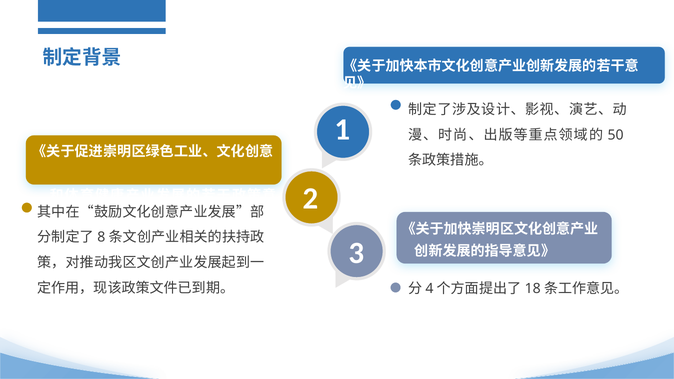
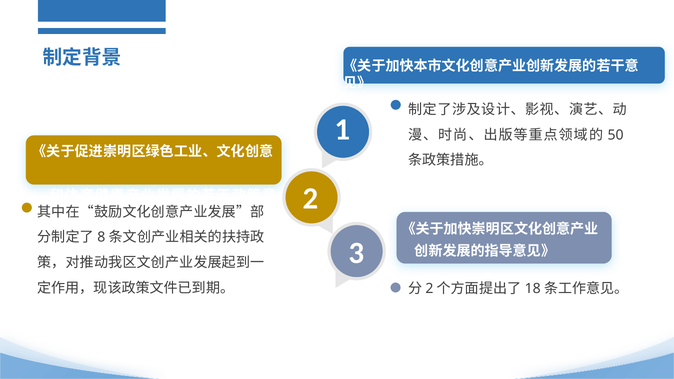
4: 4 -> 2 (430, 289)
